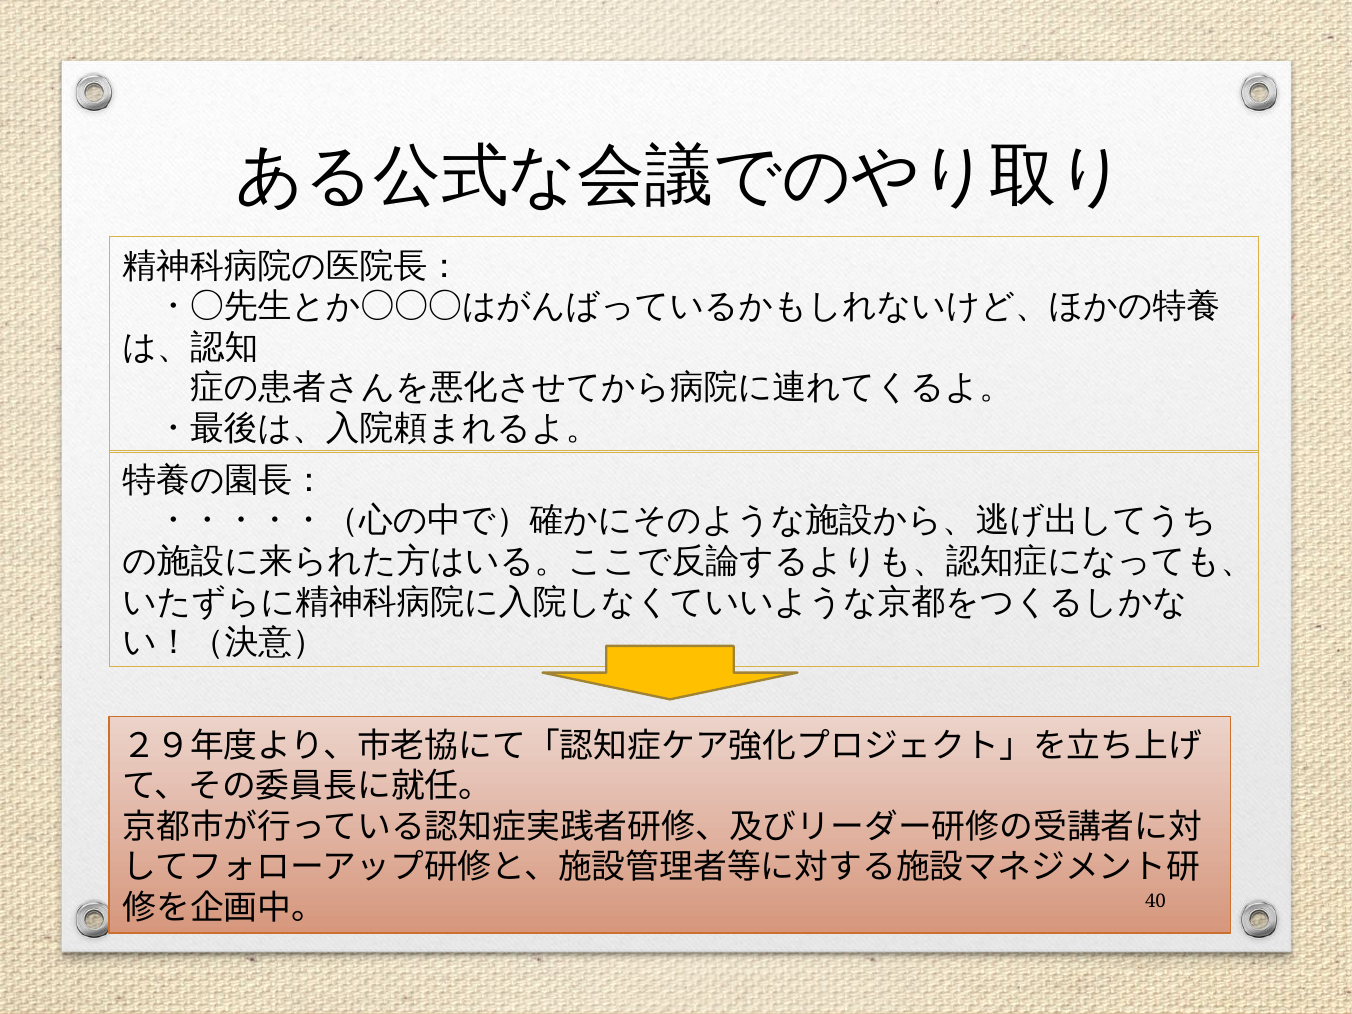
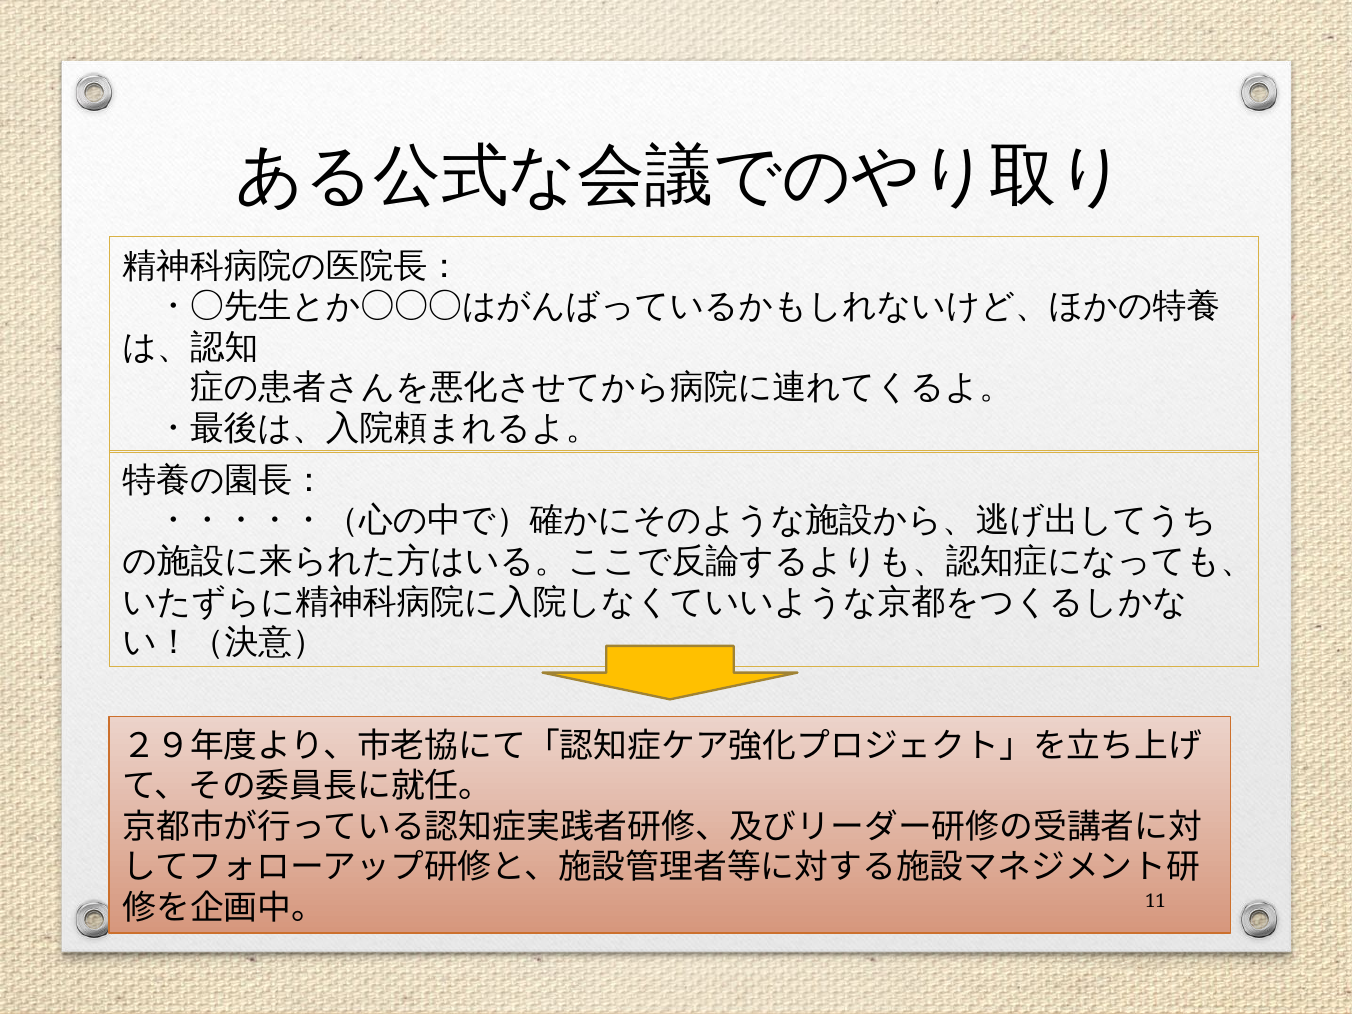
40: 40 -> 11 (1156, 902)
